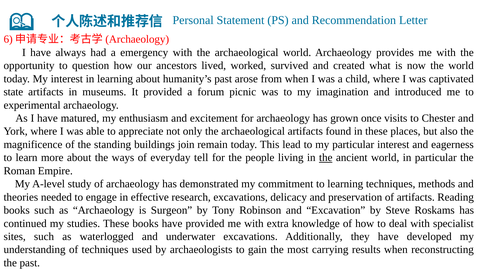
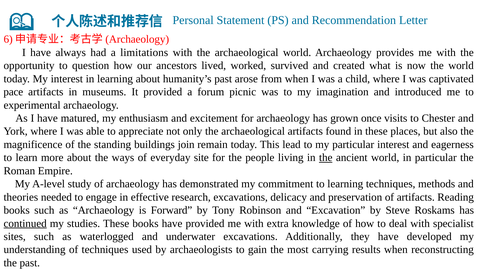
emergency: emergency -> limitations (144, 52)
state: state -> pace (13, 92)
tell: tell -> site (201, 158)
Surgeon: Surgeon -> Forward (172, 210)
continued underline: none -> present (25, 223)
